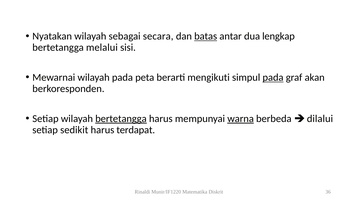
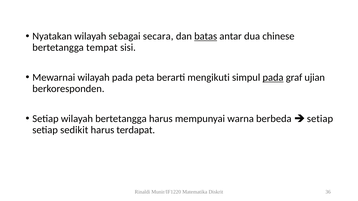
lengkap: lengkap -> chinese (278, 36)
melalui: melalui -> tempat (102, 48)
akan: akan -> ujian (315, 78)
bertetangga underline: present -> none (121, 119)
warna underline: present -> none (241, 119)
dilalui: dilalui -> setiap (320, 119)
